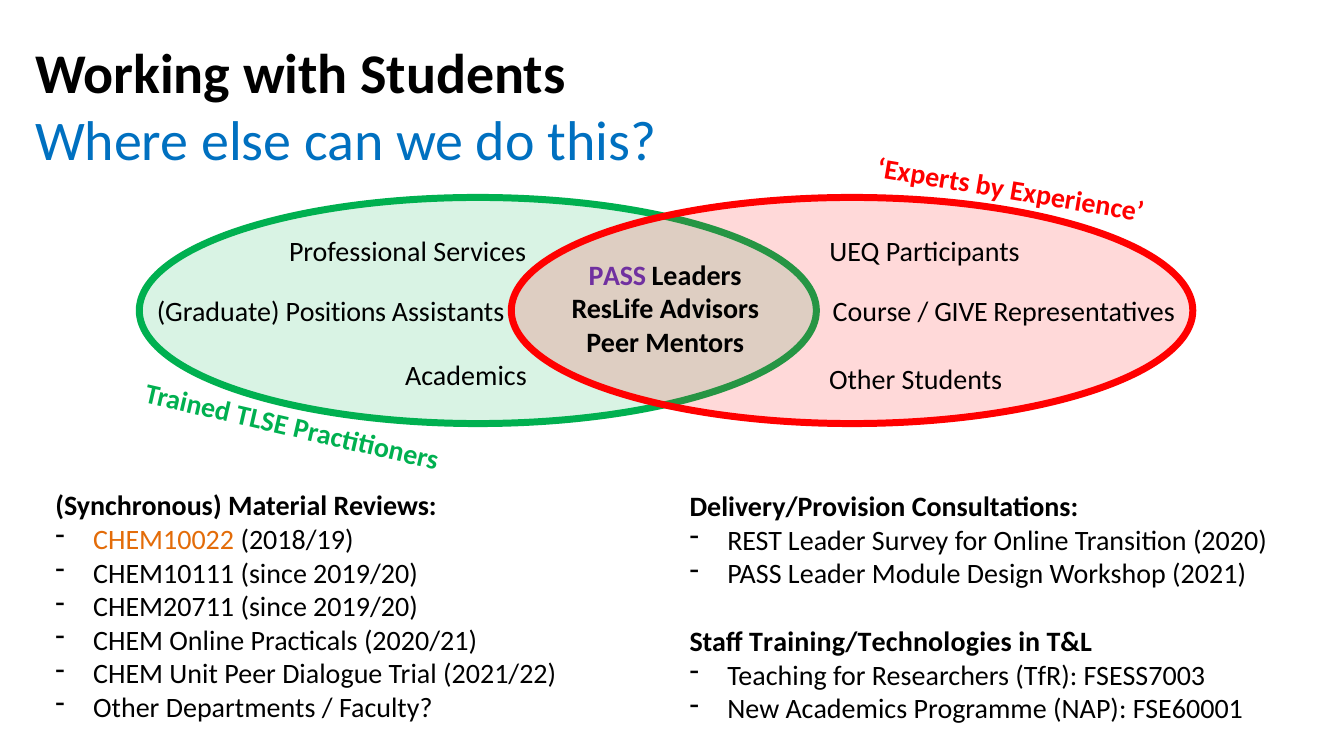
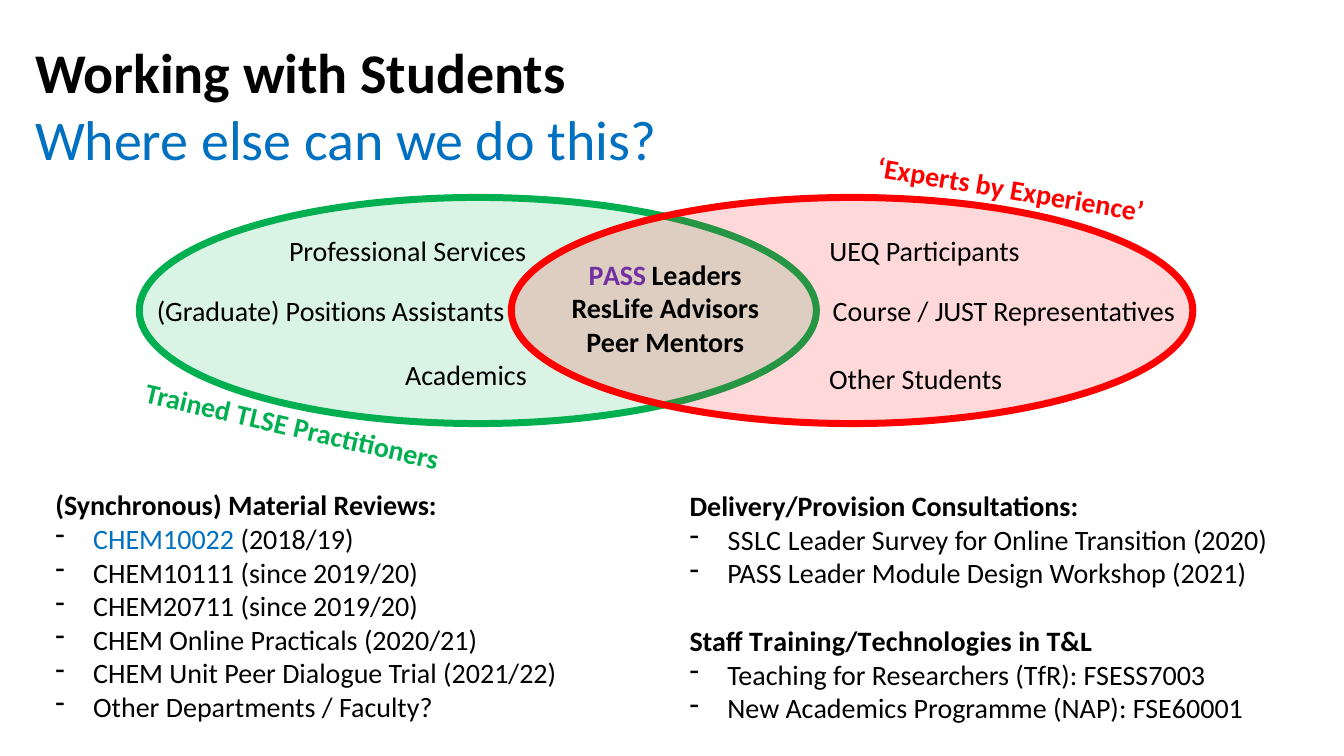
GIVE: GIVE -> JUST (961, 313)
CHEM10022 colour: orange -> blue (164, 540)
REST: REST -> SSLC (754, 541)
